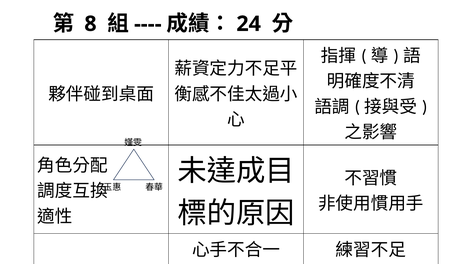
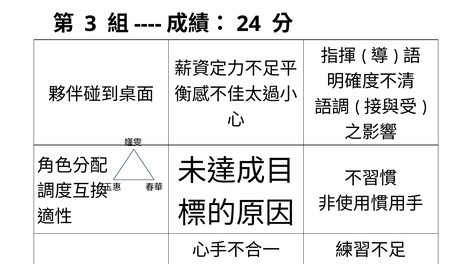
8: 8 -> 3 (90, 24)
